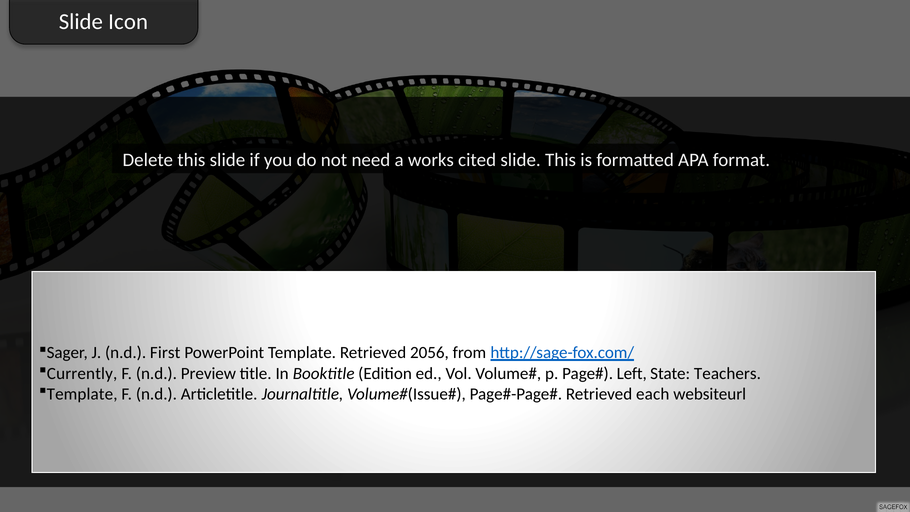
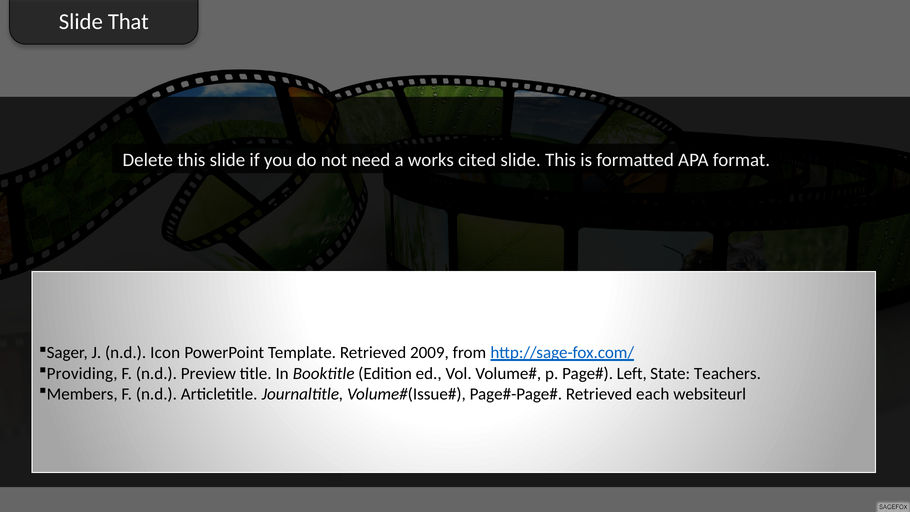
Icon: Icon -> That (128, 21)
First: First -> Icon (165, 352)
2056: 2056 -> 2009 (429, 352)
Currently: Currently -> Providing (82, 373)
Template: Template -> Members (82, 394)
